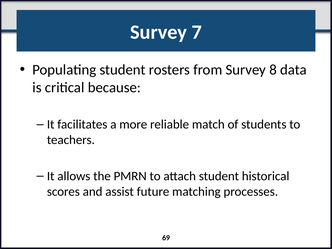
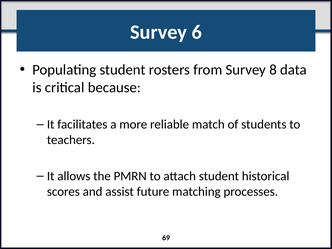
7: 7 -> 6 (197, 32)
